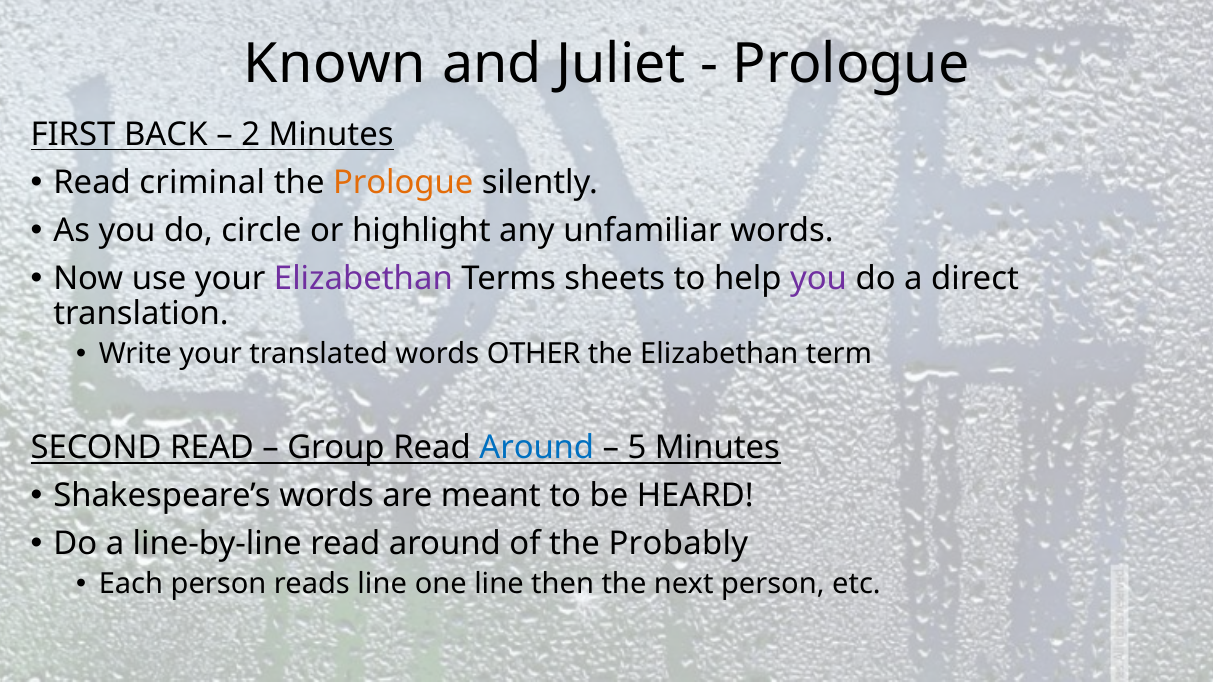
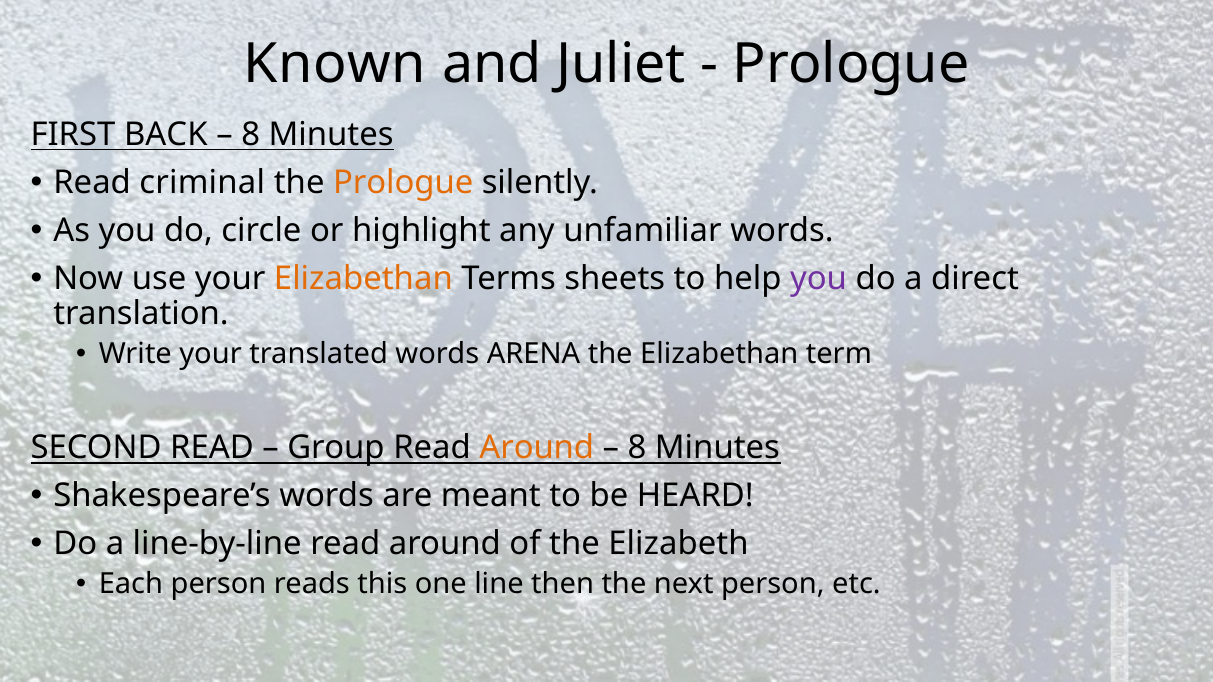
2: 2 -> 8 (251, 135)
Elizabethan colour: purple -> orange (363, 279)
OTHER: OTHER -> ARENA (534, 354)
Around colour: blue -> orange (537, 448)
5: 5 -> 8 (637, 448)
Probably: Probably -> Elizabeth (678, 544)
reads line: line -> this (382, 584)
